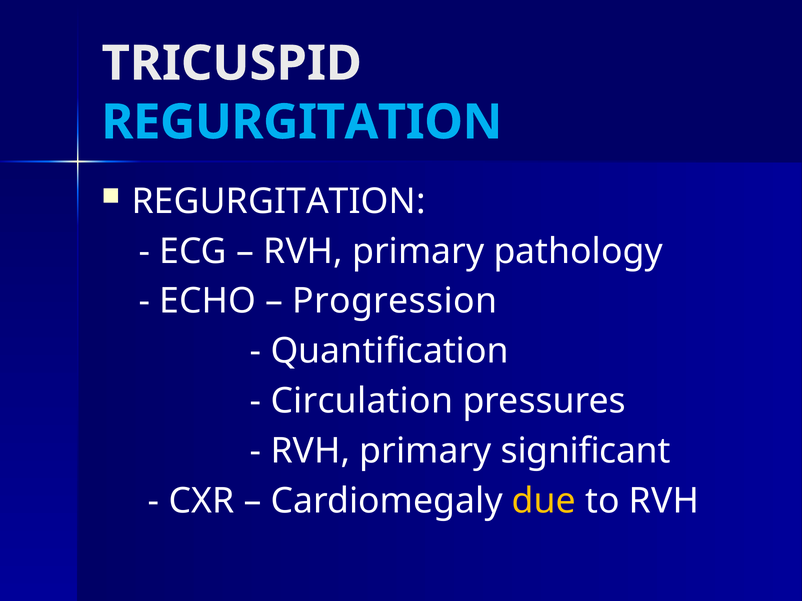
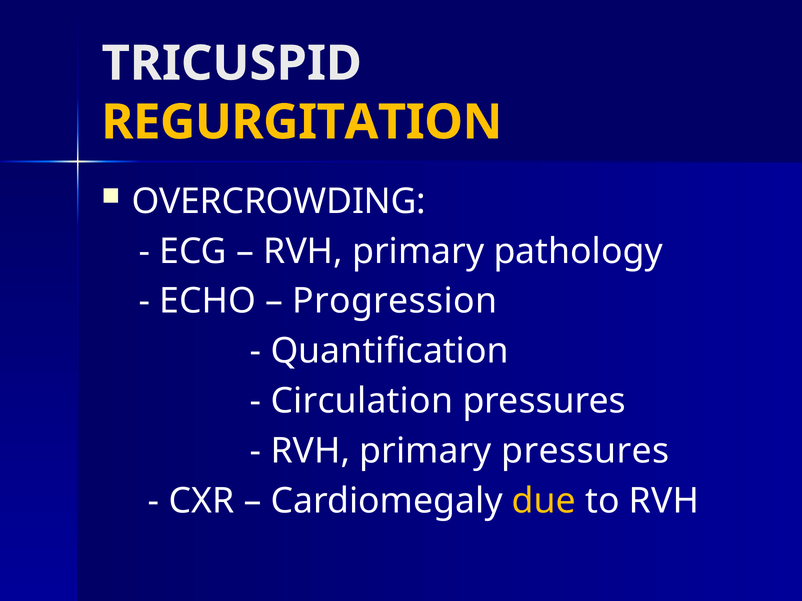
REGURGITATION colour: light blue -> yellow (302, 122)
REGURGITATION: REGURGITATION -> OVERCROWDING (279, 202)
primary significant: significant -> pressures (585, 451)
